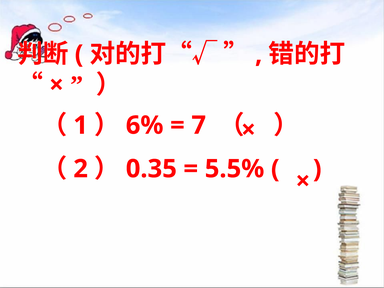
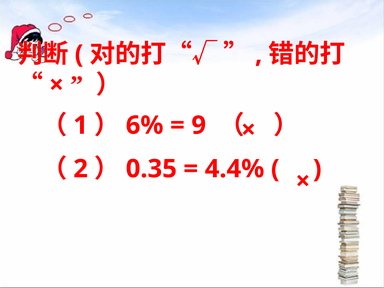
7: 7 -> 9 (199, 125)
5.5%: 5.5% -> 4.4% (235, 169)
